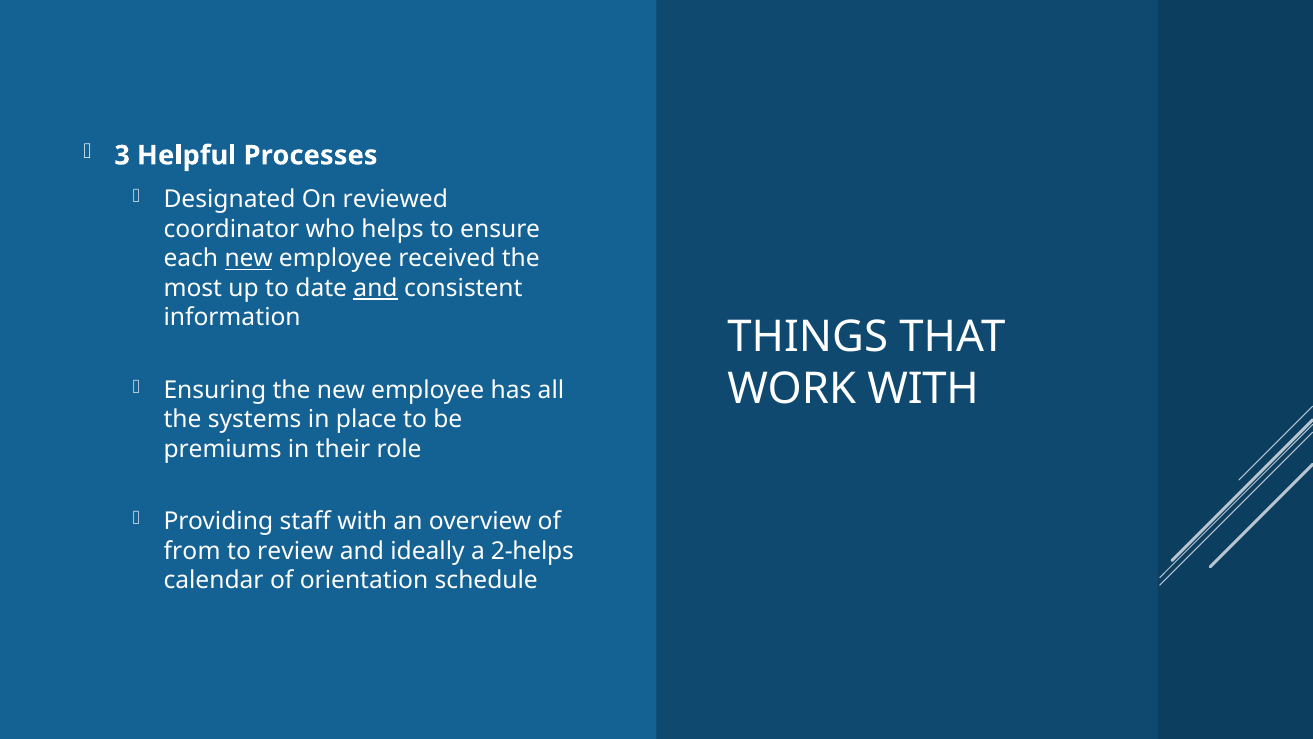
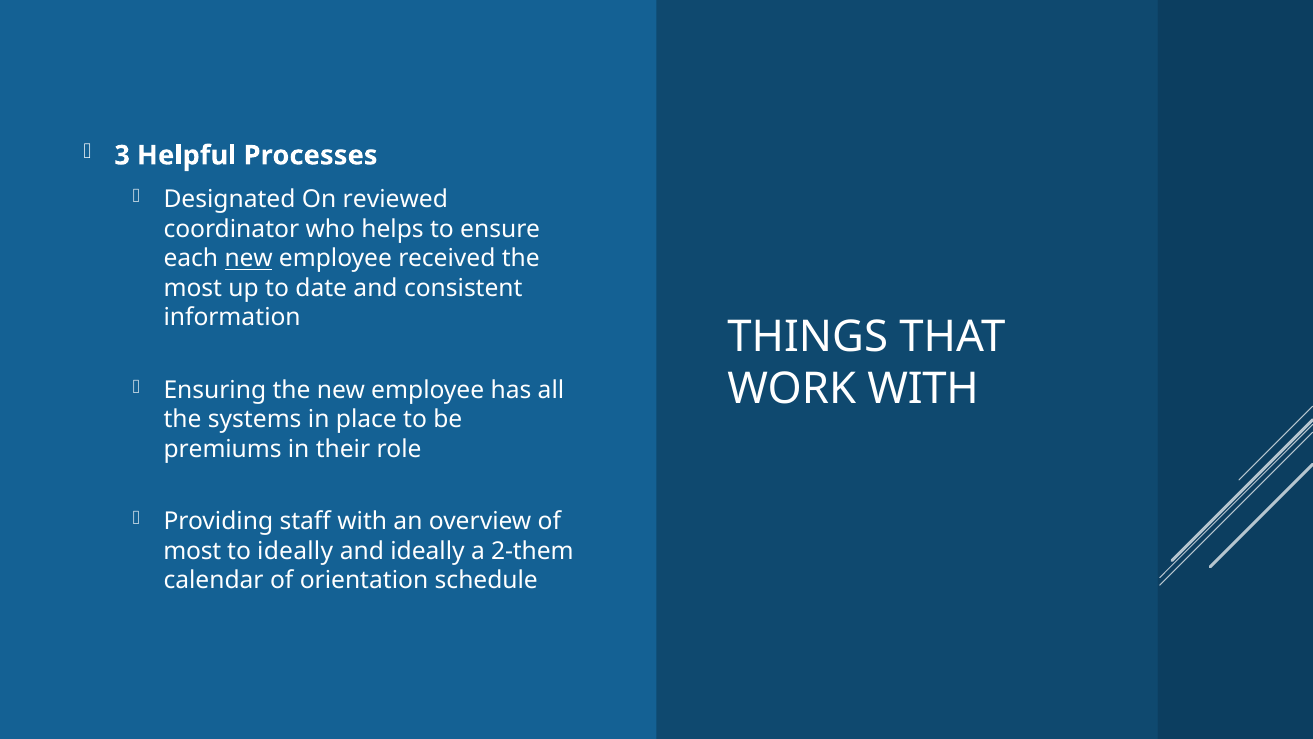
and underline: present -> none (376, 288)
from: from -> most (192, 551)
to review: review -> ideally (295, 551)
2-helps: 2-helps -> 2-them (532, 551)
